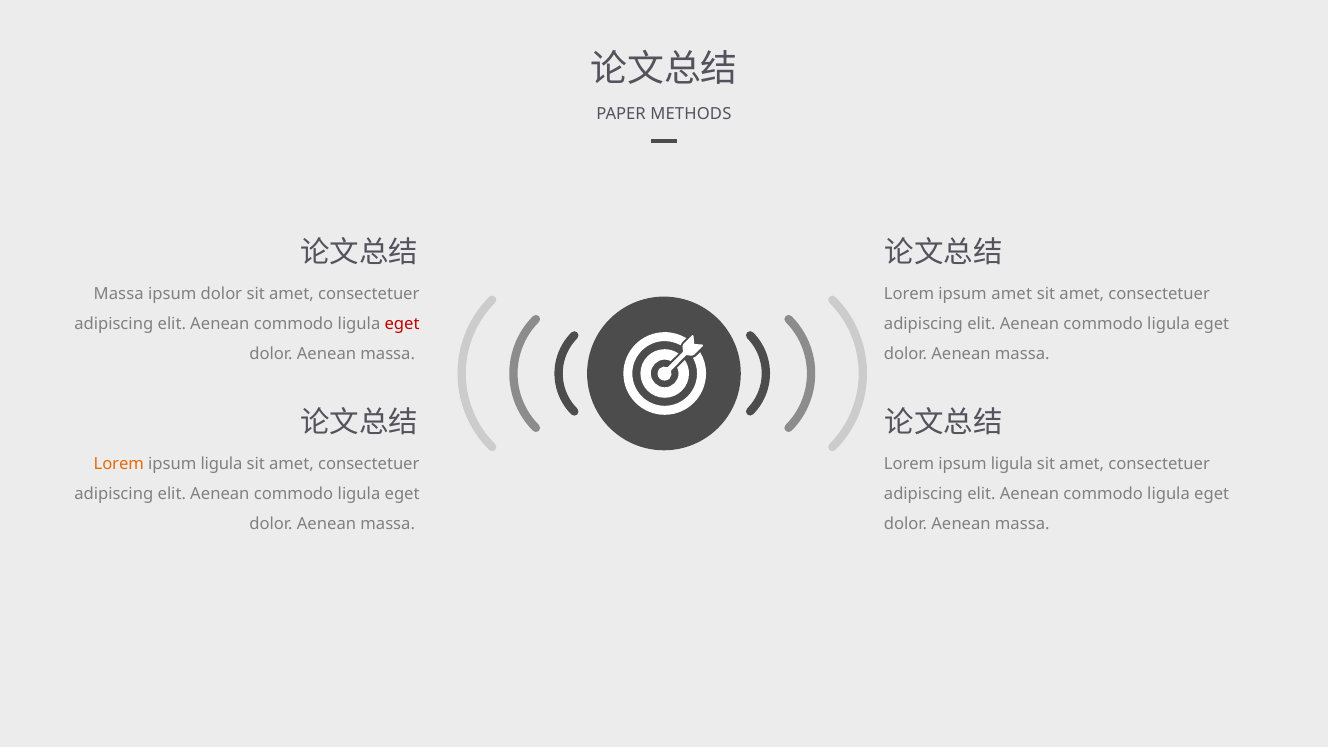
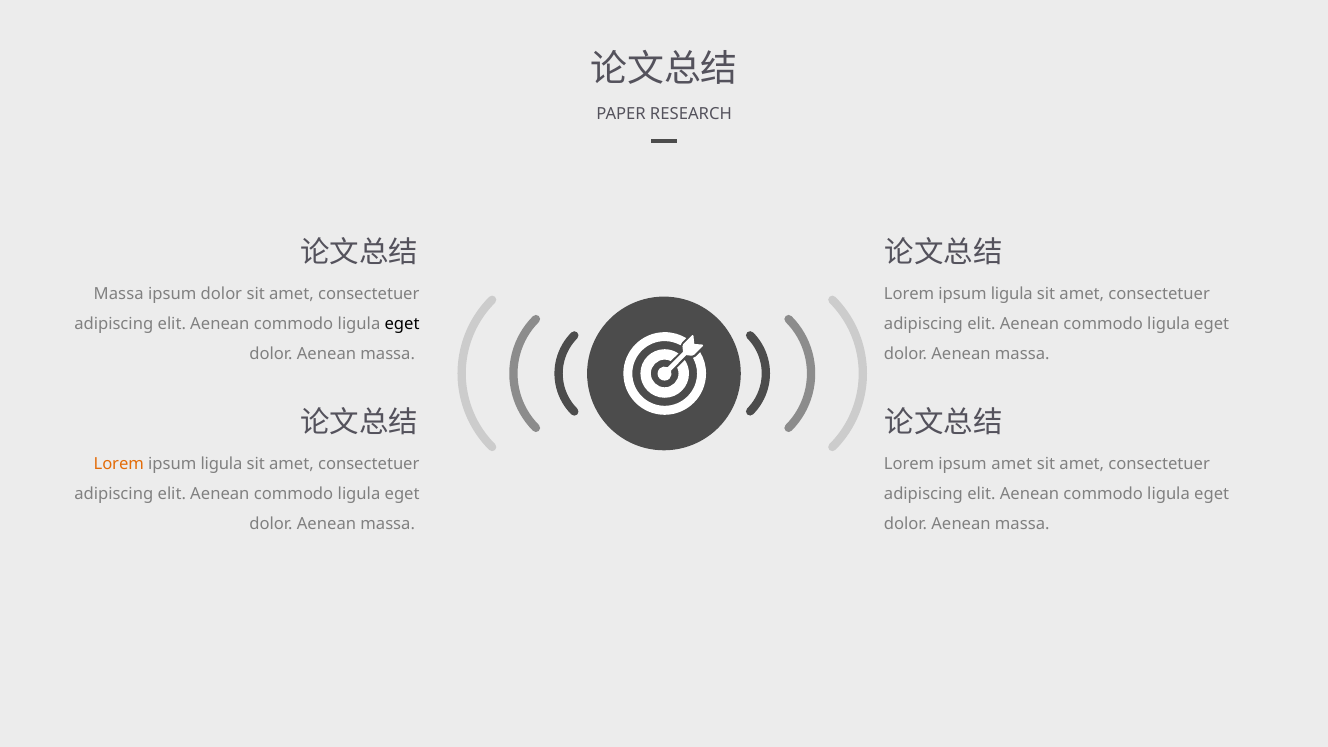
METHODS: METHODS -> RESEARCH (691, 114)
amet: amet -> ligula (1012, 294)
eget colour: red -> black (402, 324)
ligula: ligula -> amet (1012, 464)
